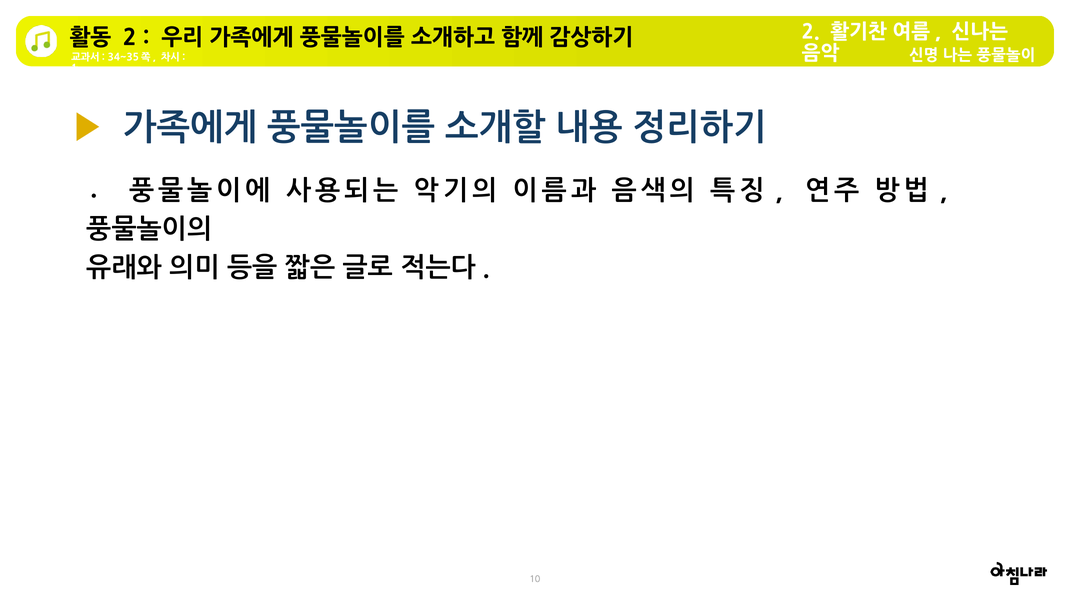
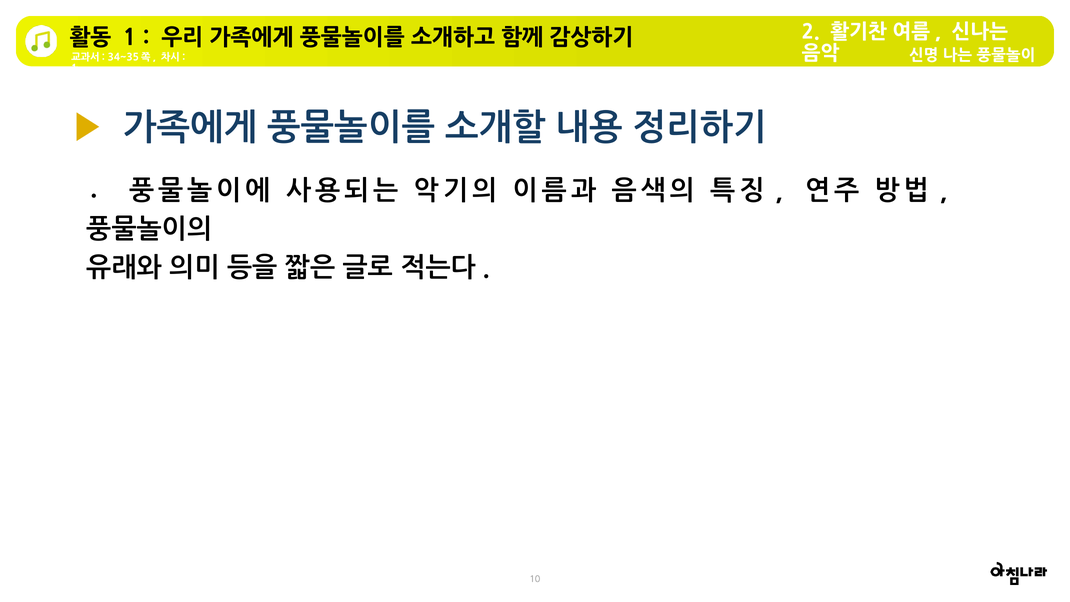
2: 2 -> 1 (130, 38)
